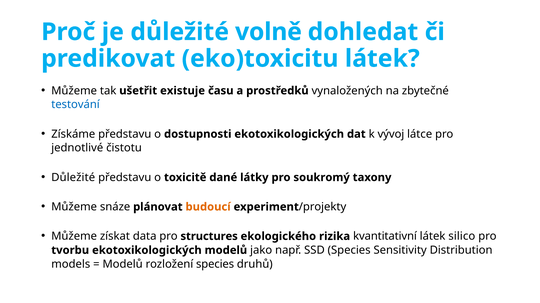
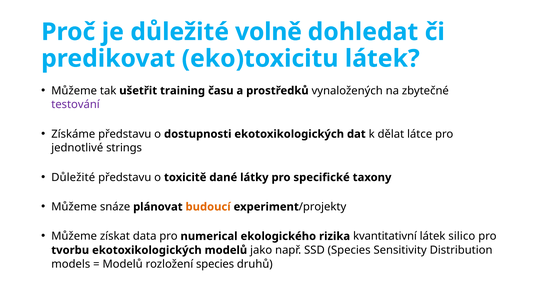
existuje: existuje -> training (183, 91)
testování colour: blue -> purple (75, 105)
vývoj: vývoj -> dělat (391, 134)
čistotu: čistotu -> strings (124, 148)
soukromý: soukromý -> specifické (322, 178)
structures: structures -> numerical (209, 237)
